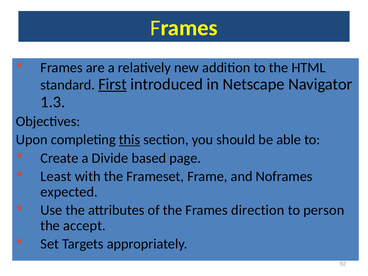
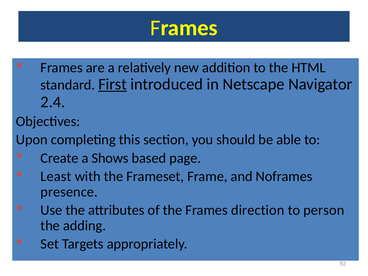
1.3: 1.3 -> 2.4 (53, 102)
this underline: present -> none (130, 140)
Divide: Divide -> Shows (110, 158)
expected: expected -> presence (69, 192)
accept: accept -> adding (85, 226)
